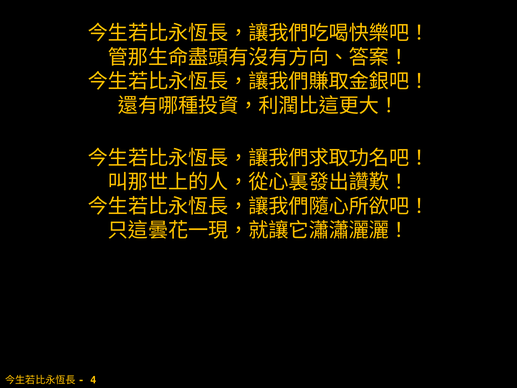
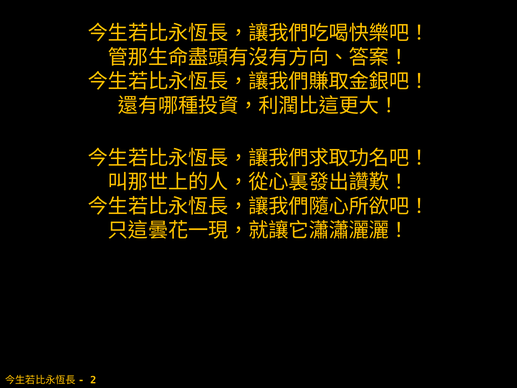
4: 4 -> 2 (93, 380)
